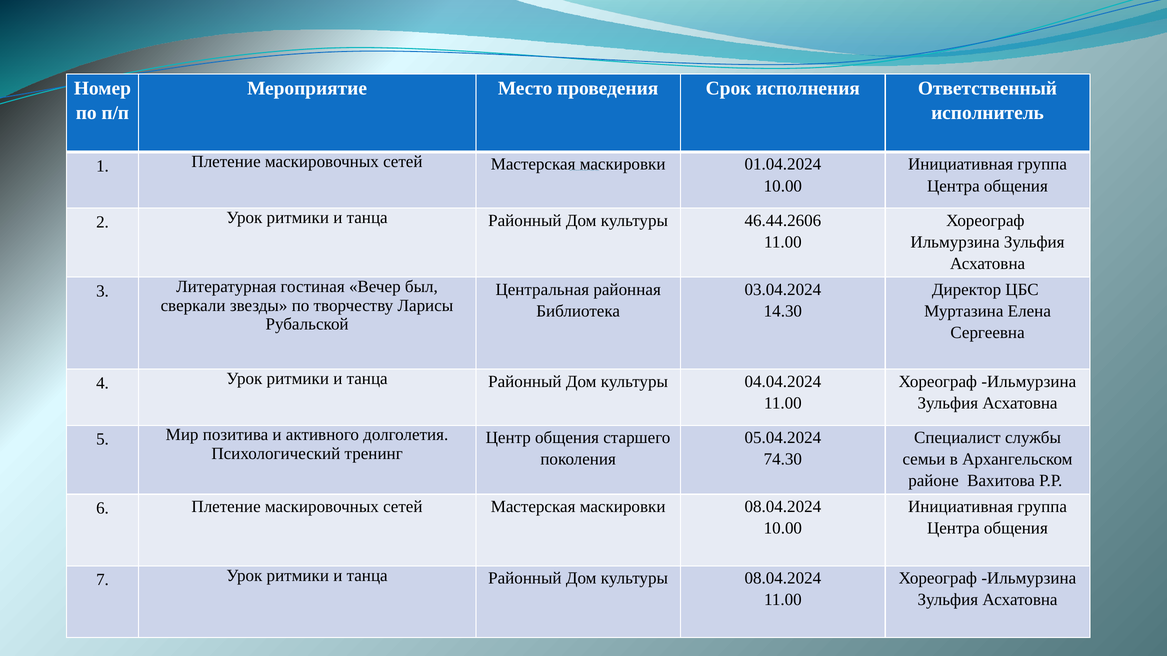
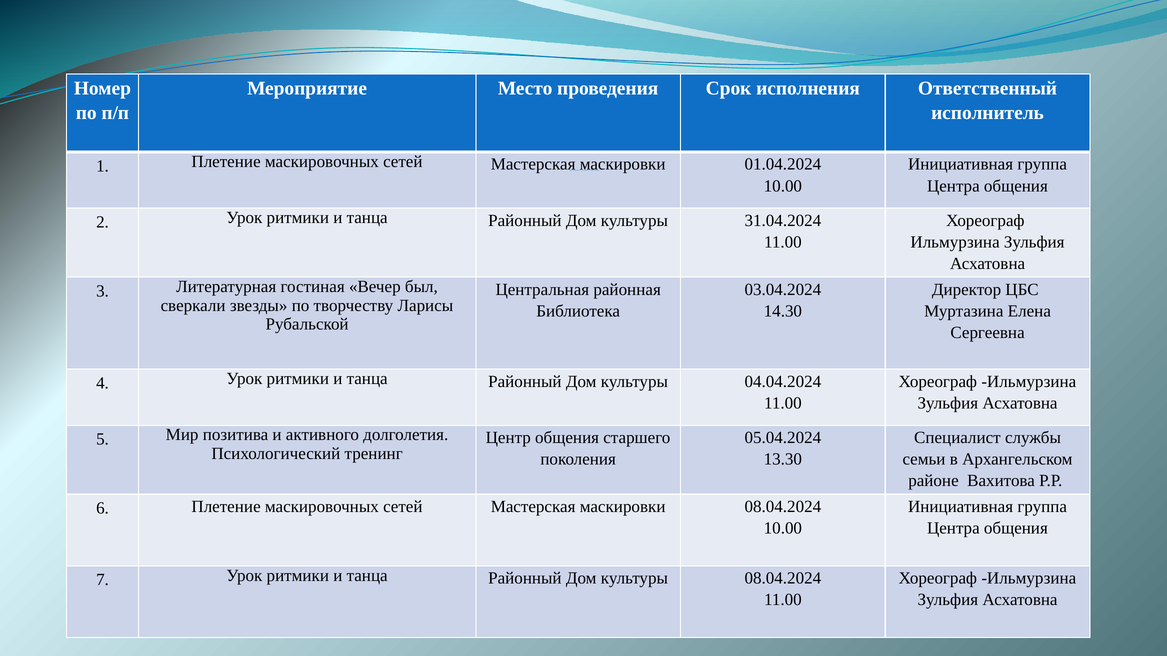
46.44.2606: 46.44.2606 -> 31.04.2024 (783, 221)
74.30: 74.30 -> 13.30 (783, 460)
